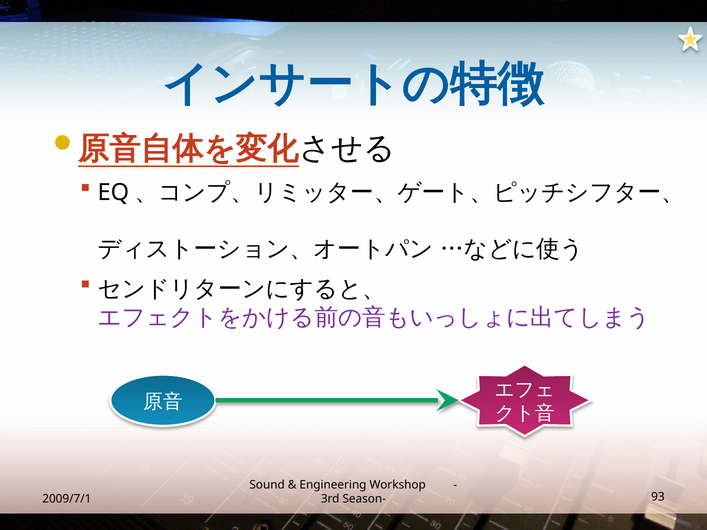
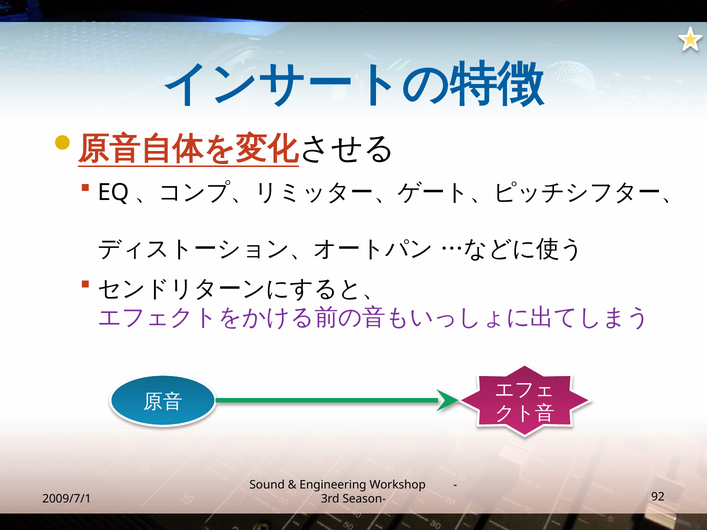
93: 93 -> 92 (658, 497)
